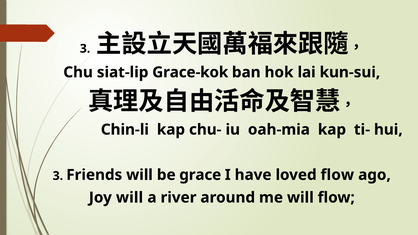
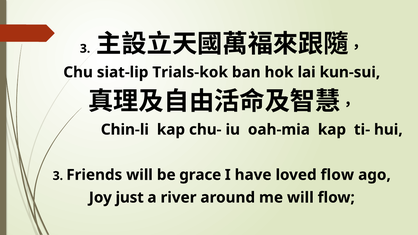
Grace-kok: Grace-kok -> Trials-kok (190, 72)
Joy will: will -> just (130, 198)
